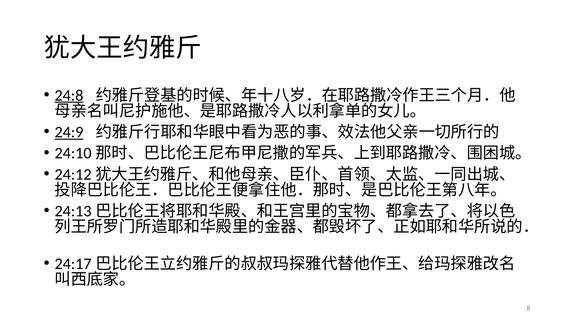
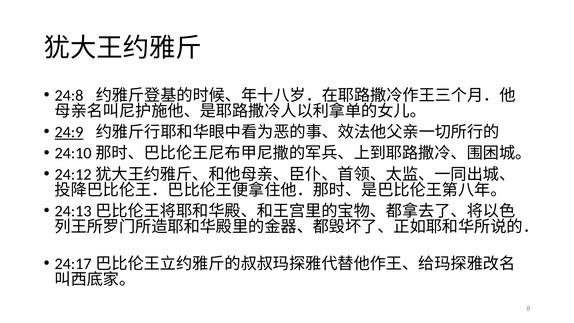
24:8 underline: present -> none (69, 95)
